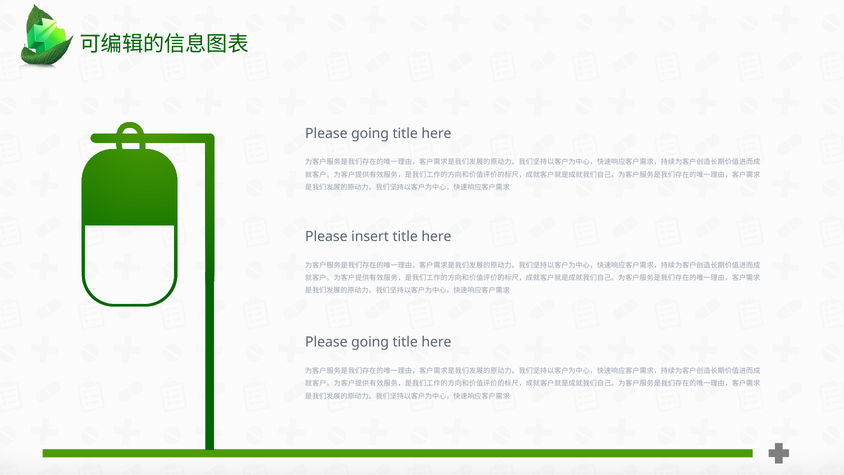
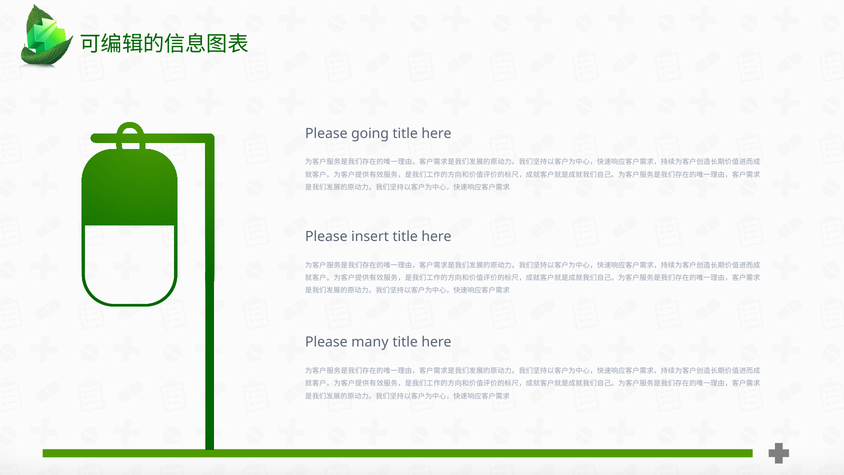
going: going -> many (370, 342)
